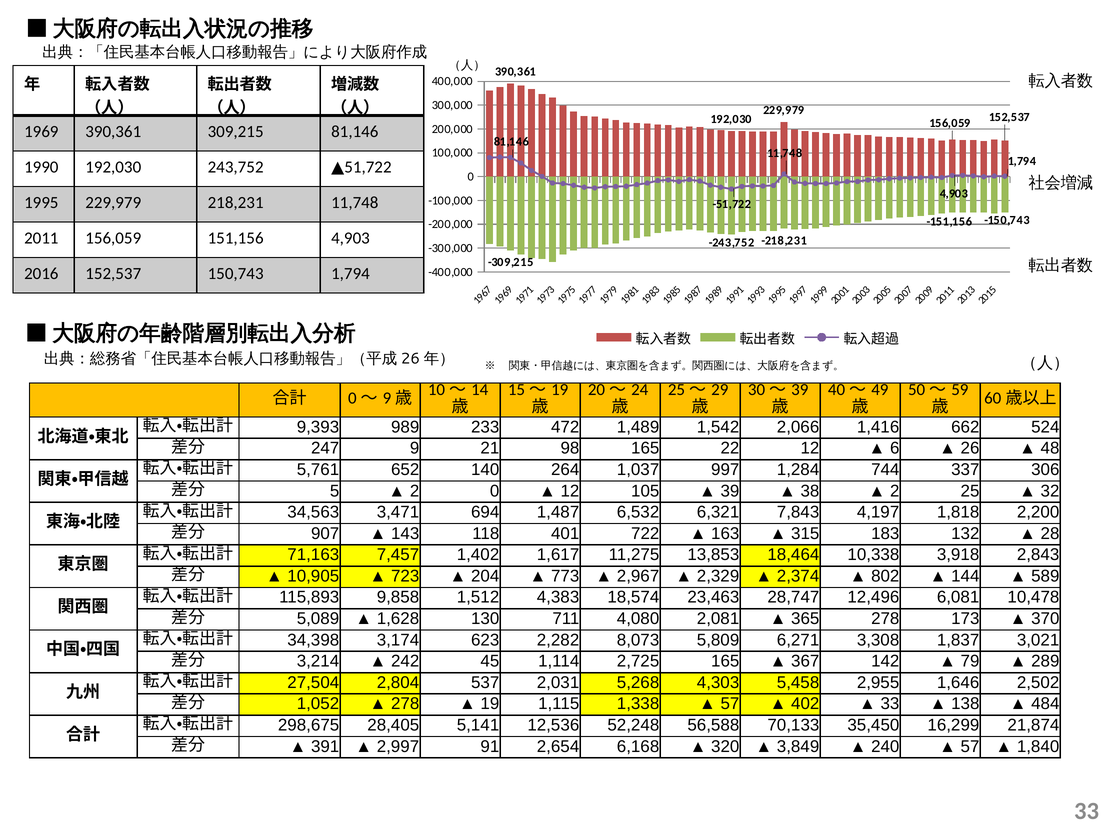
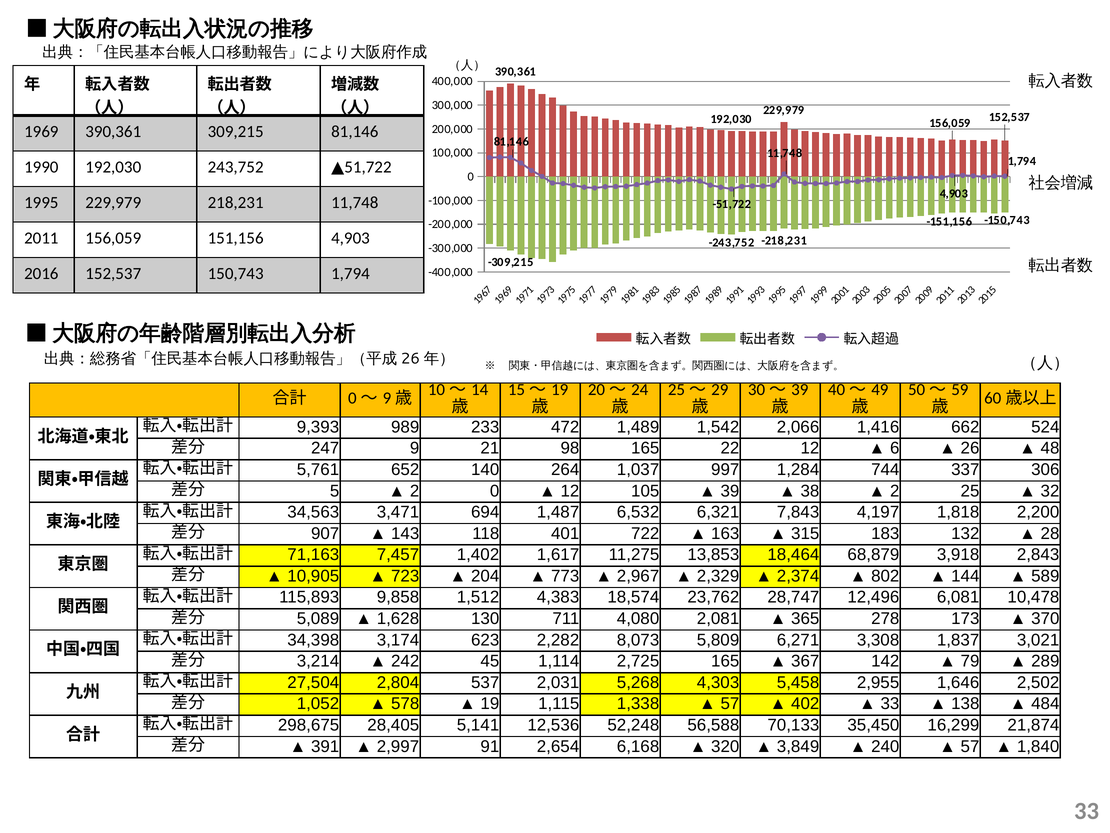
10,338: 10,338 -> 68,879 (873, 554)
23,463: 23,463 -> 23,762 (713, 597)
278: 278 -> 578 (405, 703)
